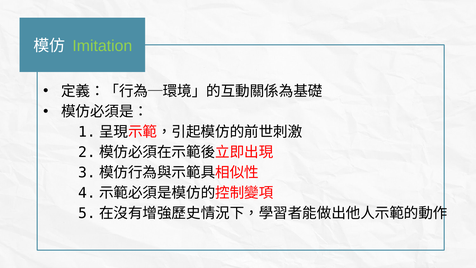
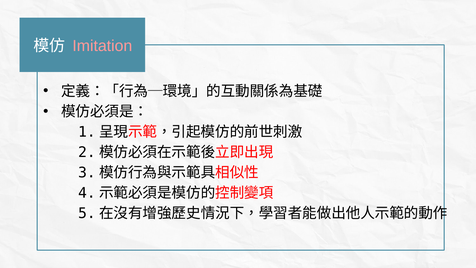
Imitation colour: light green -> pink (102, 46)
